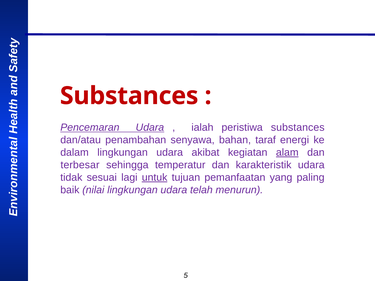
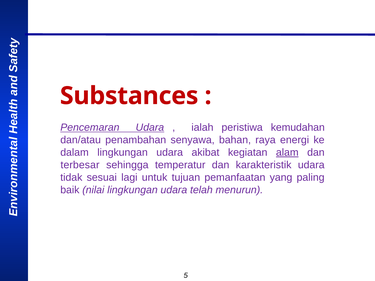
peristiwa substances: substances -> kemudahan (298, 128)
taraf: taraf -> raya (266, 140)
untuk underline: present -> none (155, 178)
